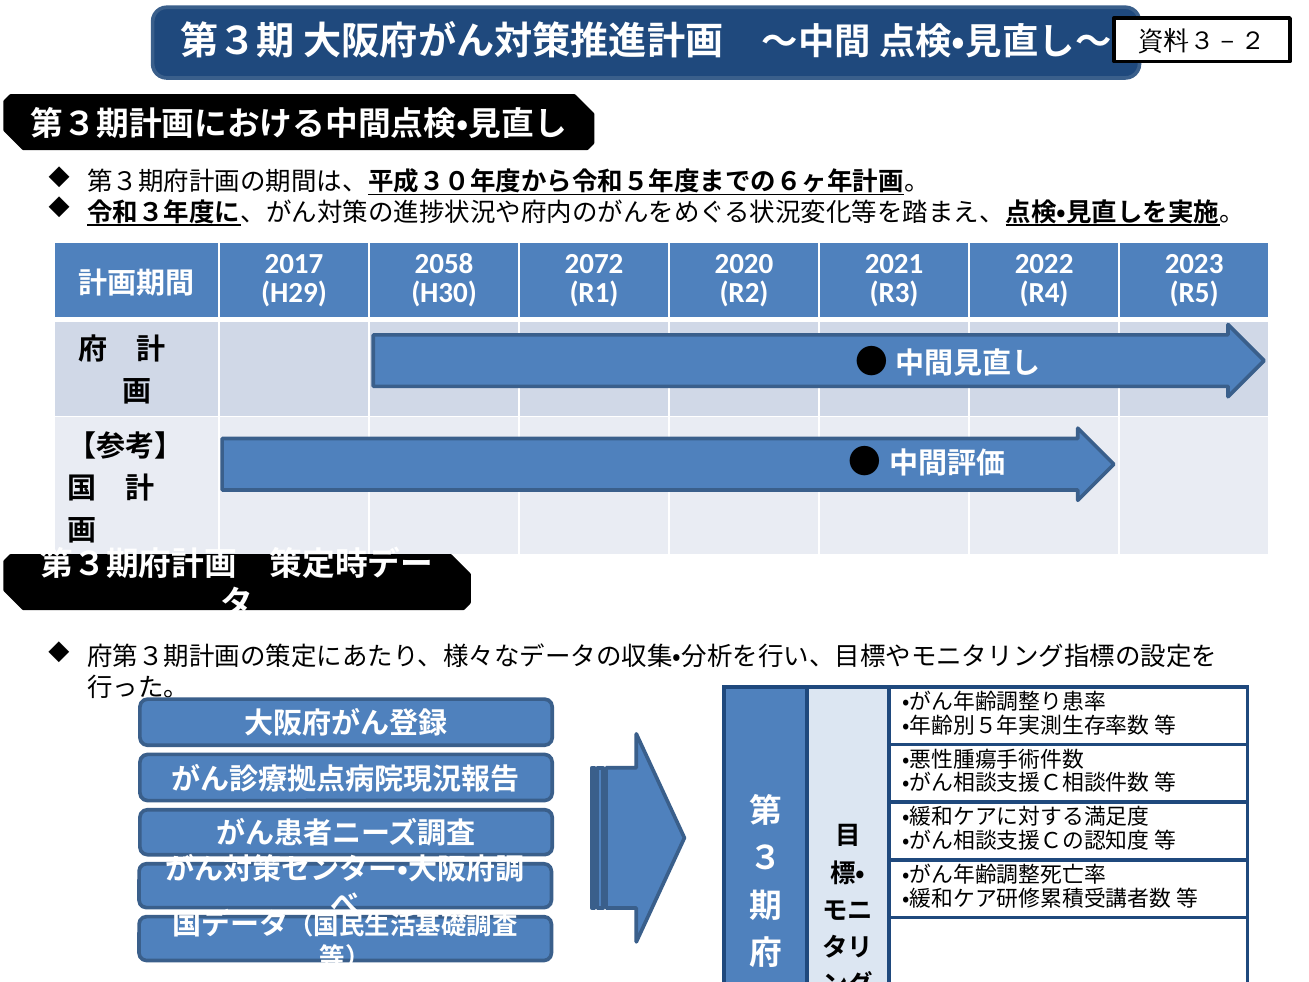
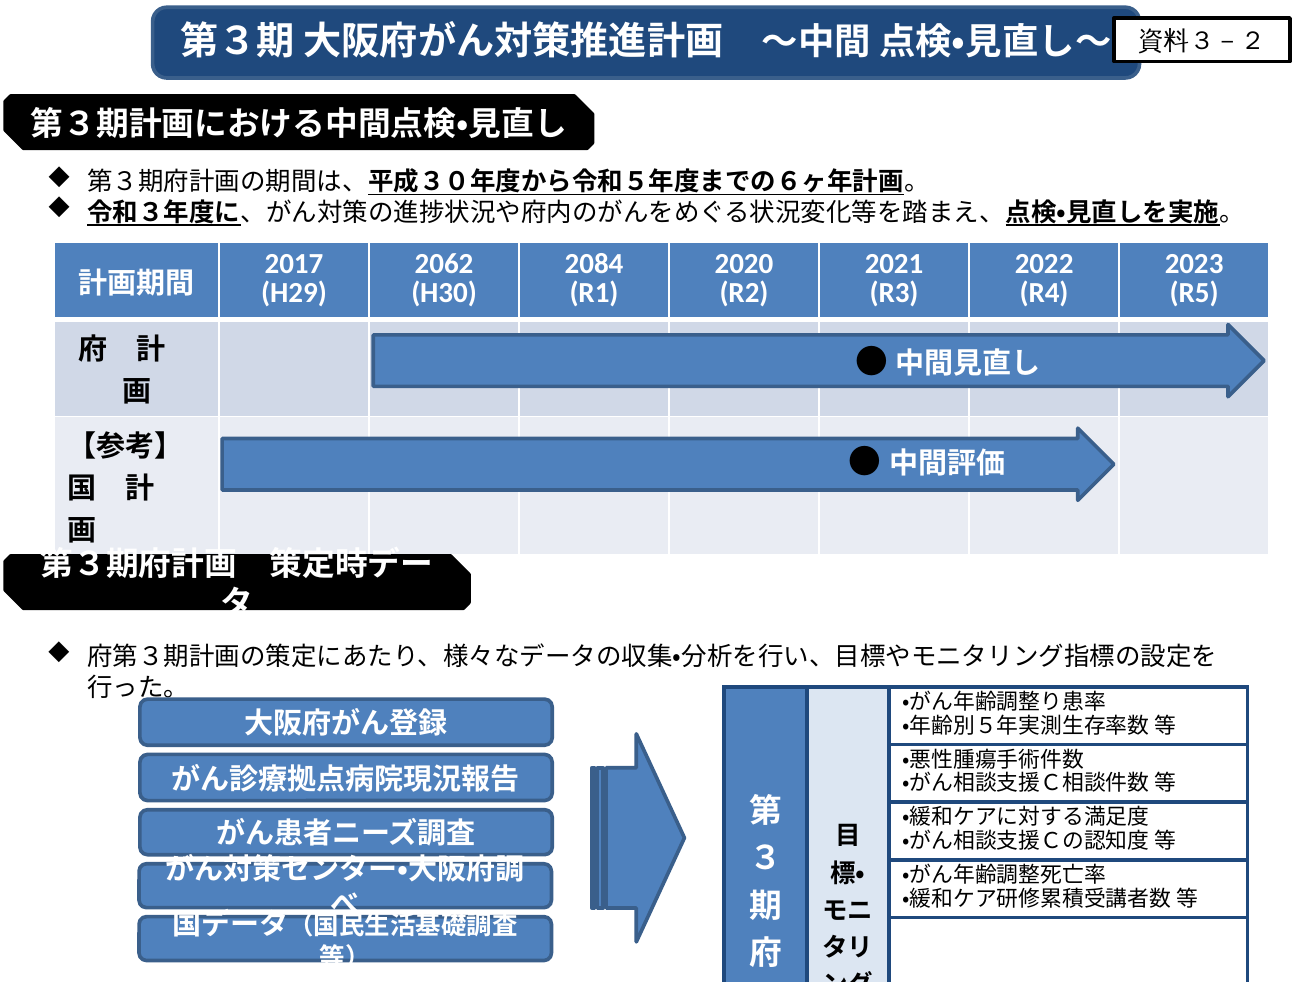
2058: 2058 -> 2062 (444, 264)
2072: 2072 -> 2084 (594, 264)
